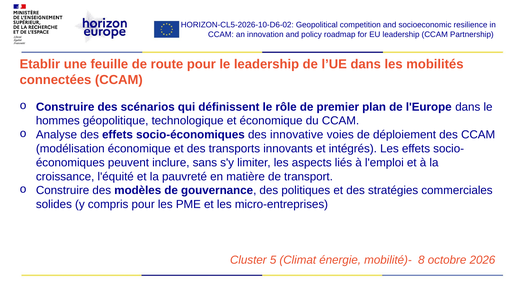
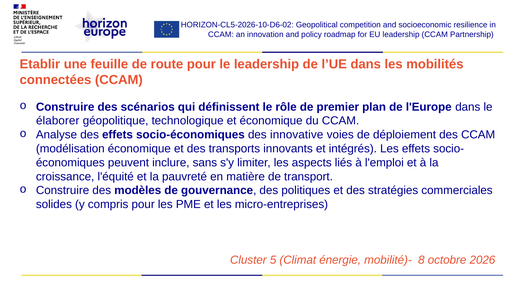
hommes: hommes -> élaborer (58, 121)
